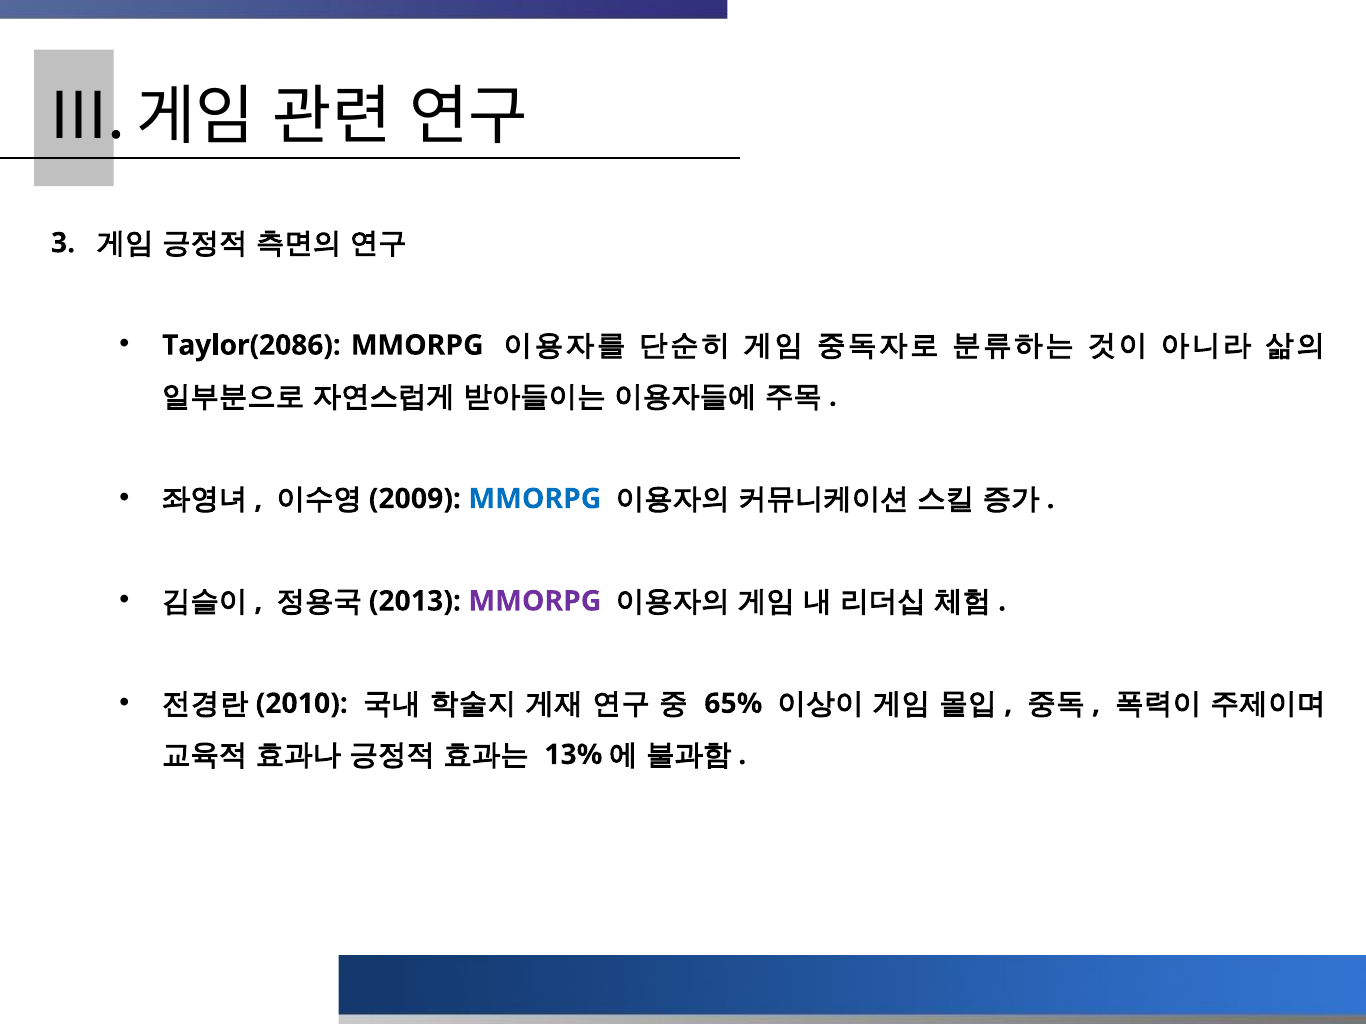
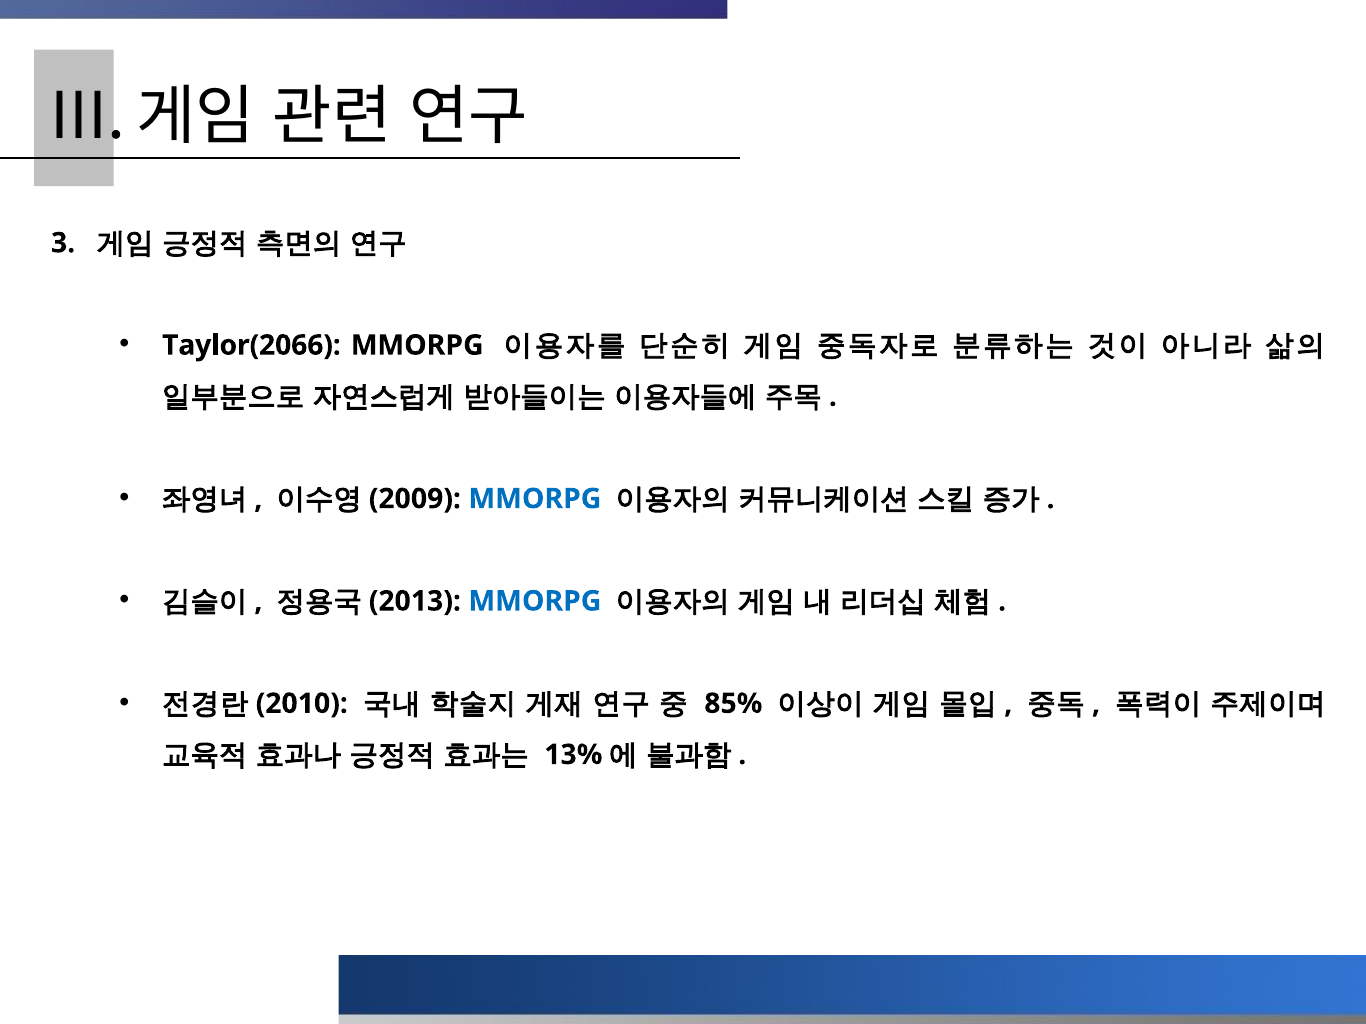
Taylor(2086: Taylor(2086 -> Taylor(2066 (251, 345)
MMORPG colour: purple -> blue (535, 601)
65%: 65% -> 85% (733, 704)
